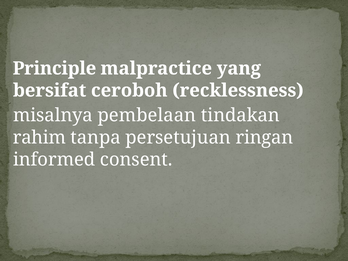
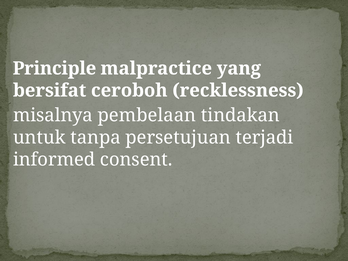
rahim: rahim -> untuk (39, 137)
ringan: ringan -> terjadi (264, 137)
